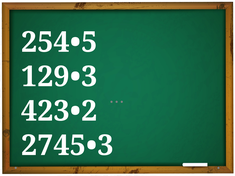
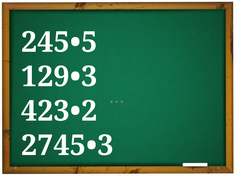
254•5: 254•5 -> 245•5 (59, 42)
